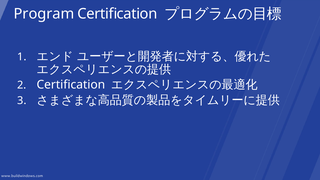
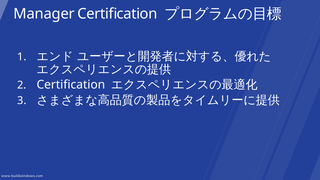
Program: Program -> Manager (44, 14)
